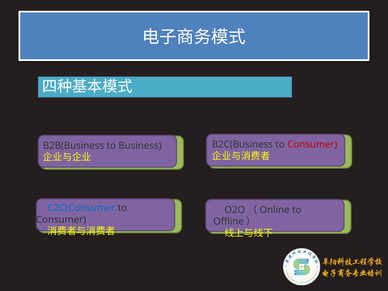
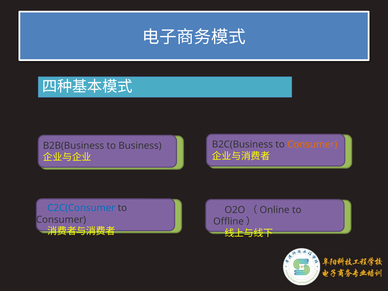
Consumer colour: red -> orange (312, 145)
